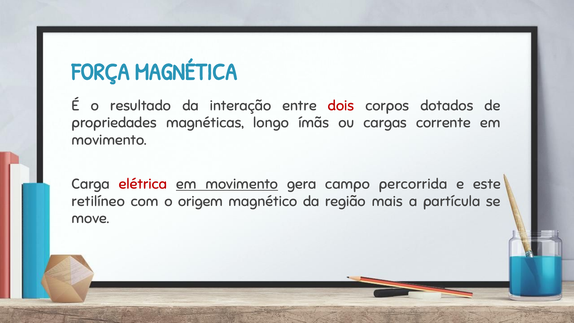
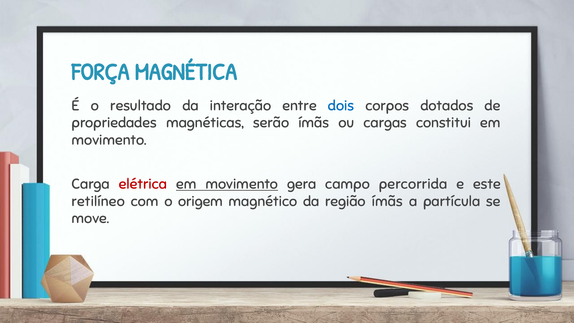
dois colour: red -> blue (341, 106)
longo: longo -> serão (271, 123)
corrente: corrente -> constitui (444, 123)
região mais: mais -> ímãs (387, 201)
